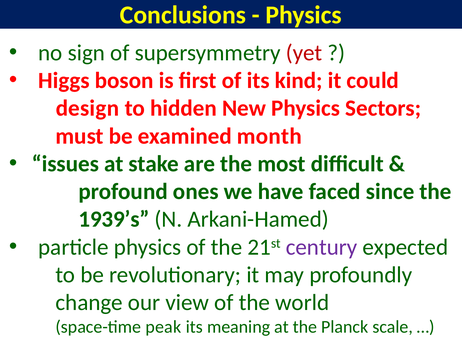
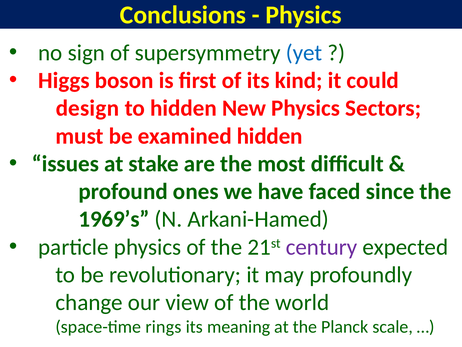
yet colour: red -> blue (304, 53)
examined month: month -> hidden (270, 136)
1939’s: 1939’s -> 1969’s (114, 219)
peak: peak -> rings (163, 326)
